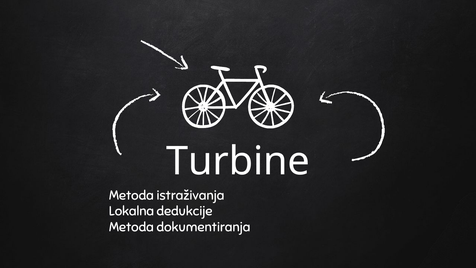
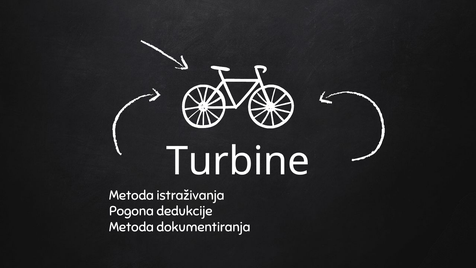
Lokalna: Lokalna -> Pogona (131, 211)
